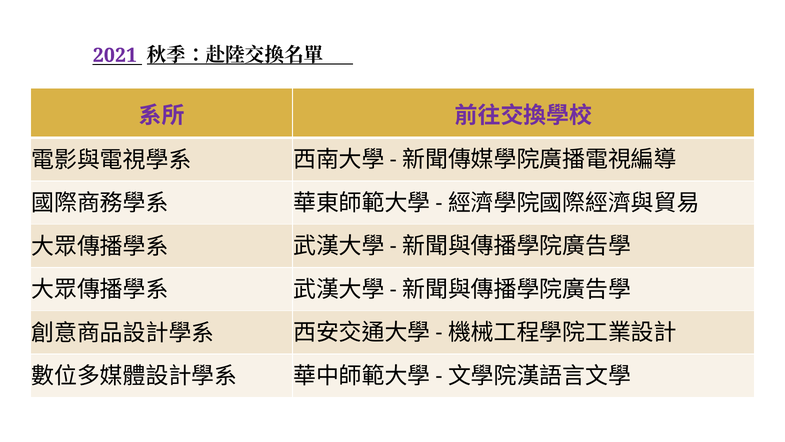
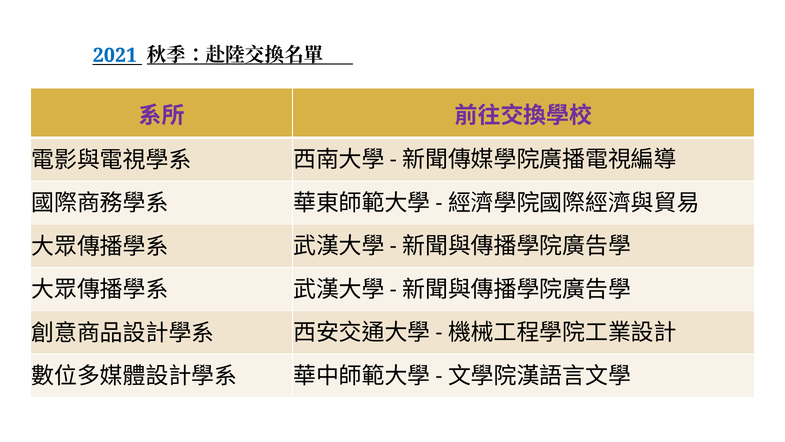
2021 colour: purple -> blue (115, 55)
